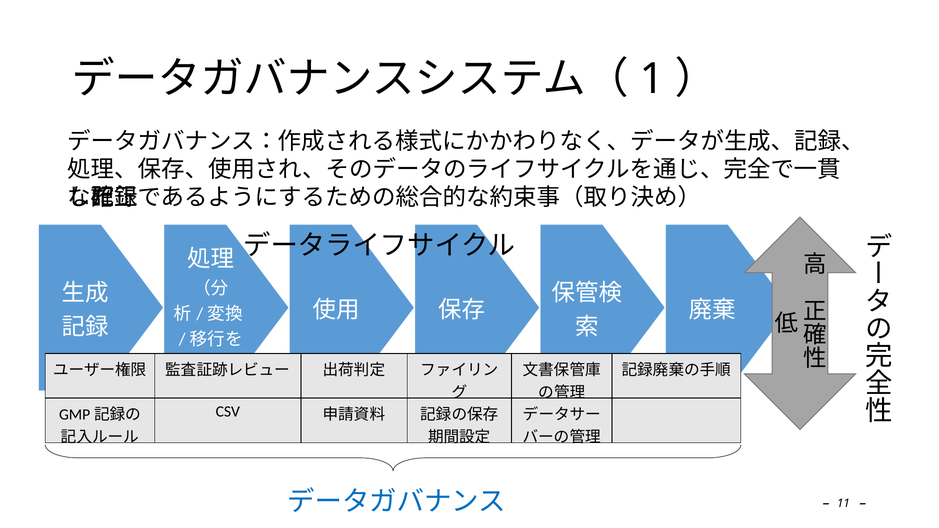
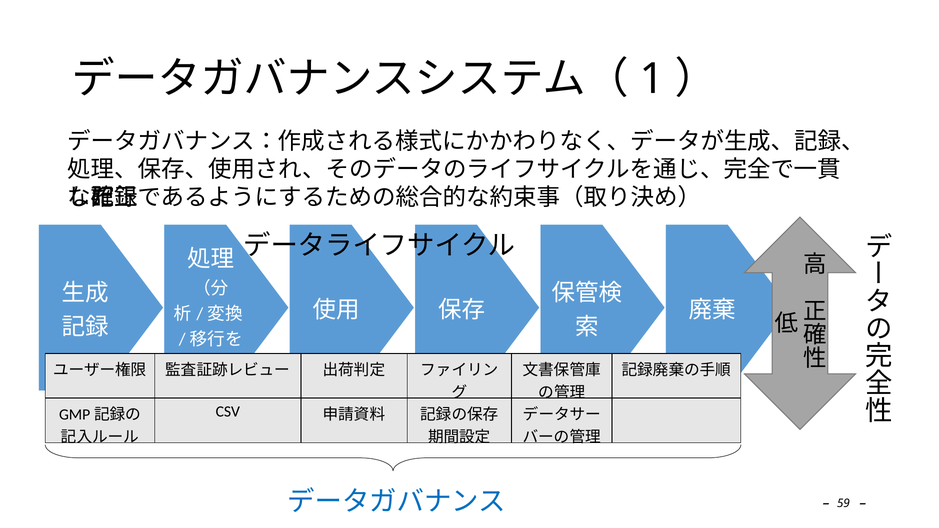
11: 11 -> 59 (843, 503)
